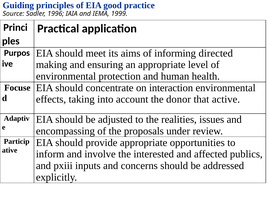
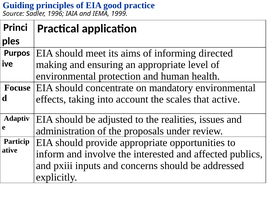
interaction: interaction -> mandatory (171, 88)
donor: donor -> scales (179, 99)
encompassing: encompassing -> administration (65, 131)
